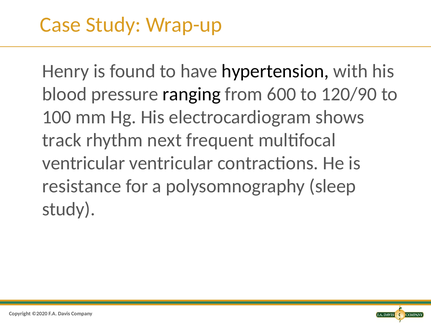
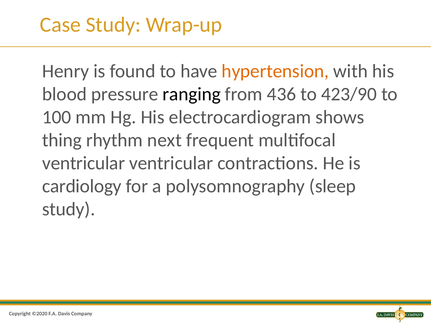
hypertension colour: black -> orange (275, 71)
600: 600 -> 436 (282, 94)
120/90: 120/90 -> 423/90 (349, 94)
track: track -> thing (62, 140)
resistance: resistance -> cardiology (82, 186)
